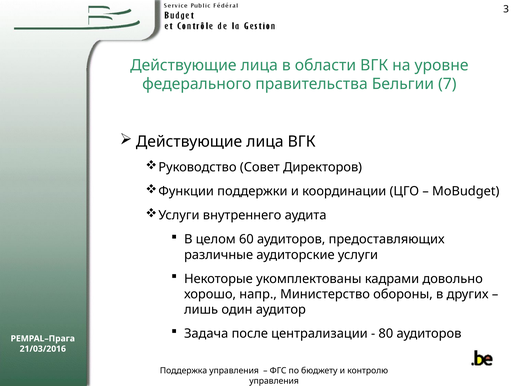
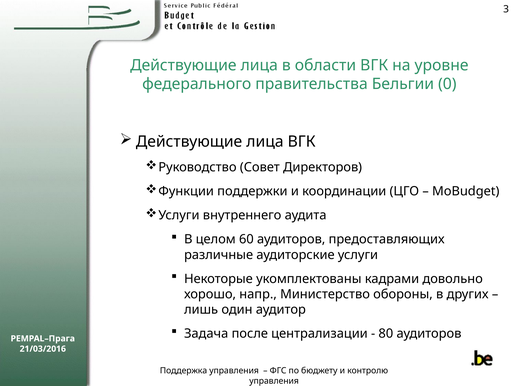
7: 7 -> 0 (447, 84)
